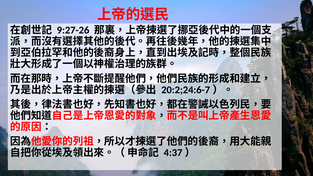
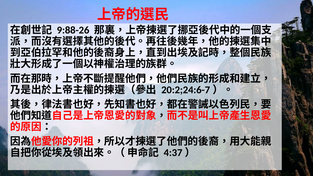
9:27-26: 9:27-26 -> 9:88-26 (73, 30)
